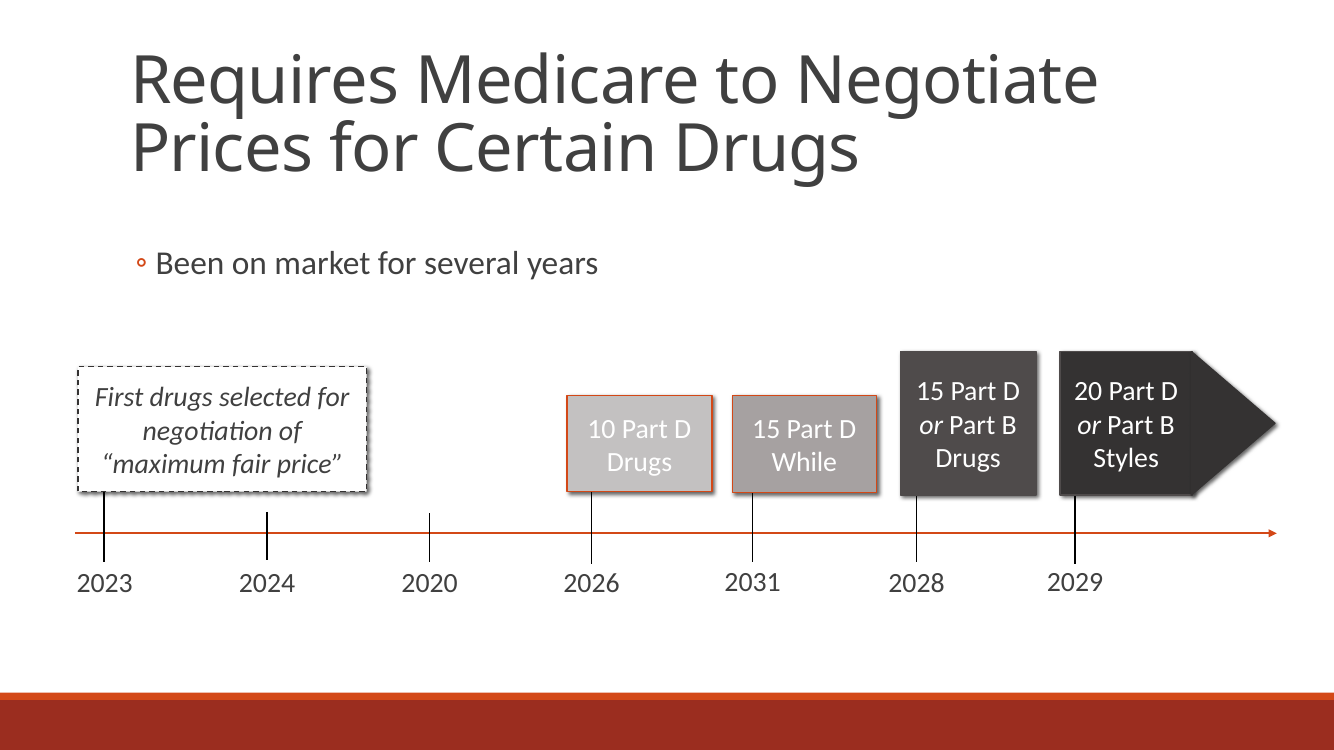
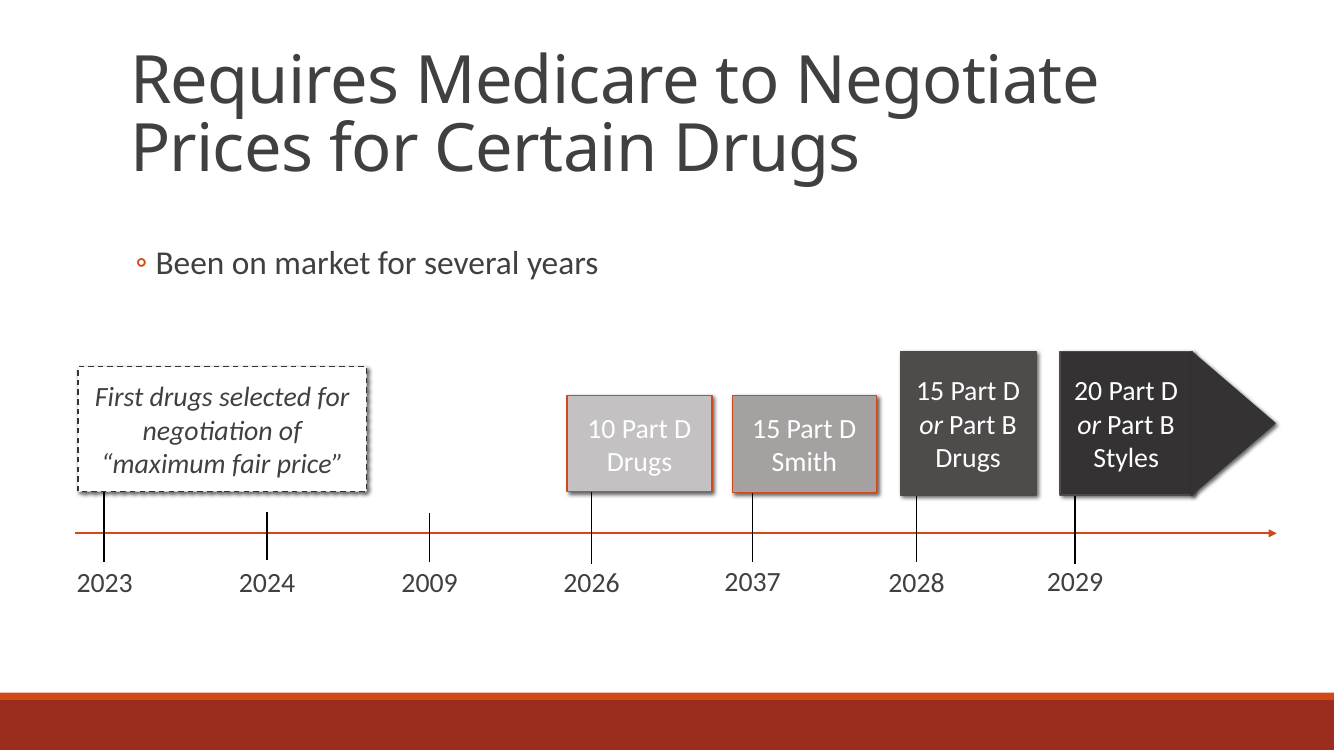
While: While -> Smith (804, 463)
2020: 2020 -> 2009 (430, 584)
2031: 2031 -> 2037 (753, 583)
